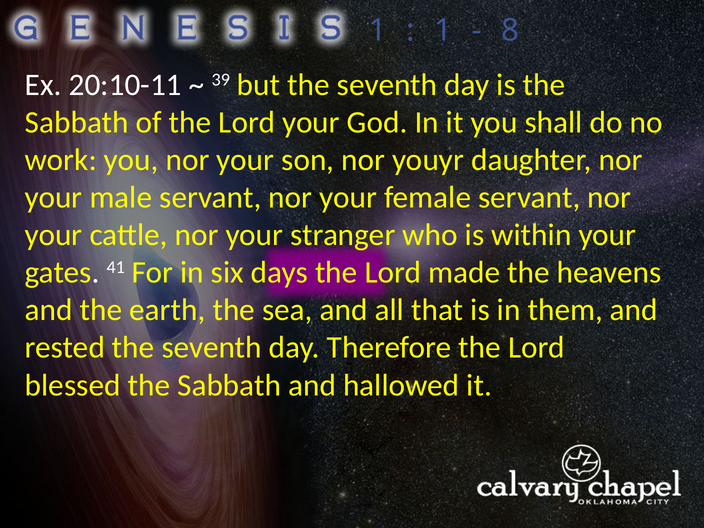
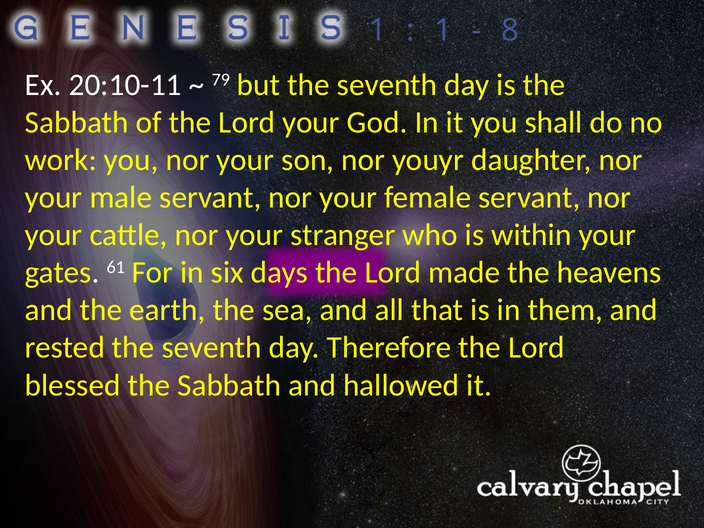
39: 39 -> 79 (221, 80)
41: 41 -> 61 (116, 267)
